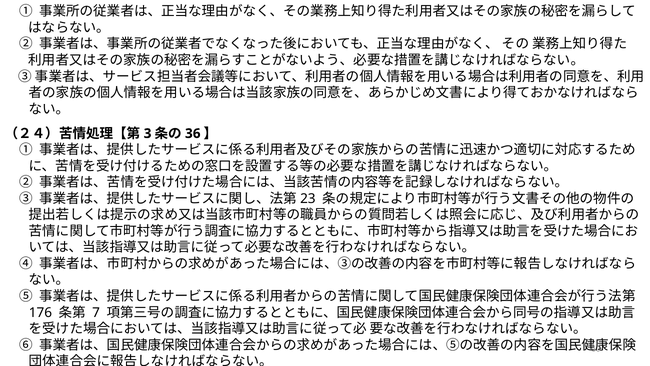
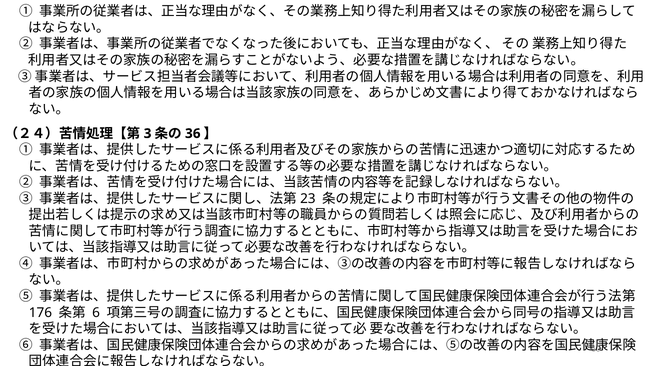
7: 7 -> 6 (96, 312)
